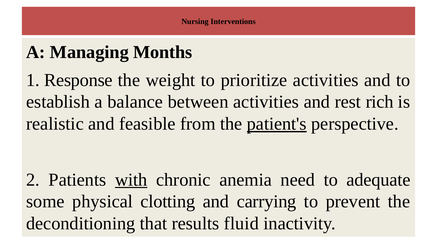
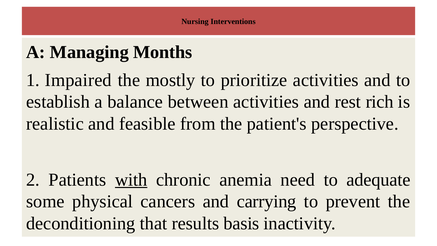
Response: Response -> Impaired (78, 80)
weight: weight -> mostly (171, 80)
patient's underline: present -> none (277, 124)
clotting: clotting -> cancers (168, 201)
fluid: fluid -> basis (241, 223)
